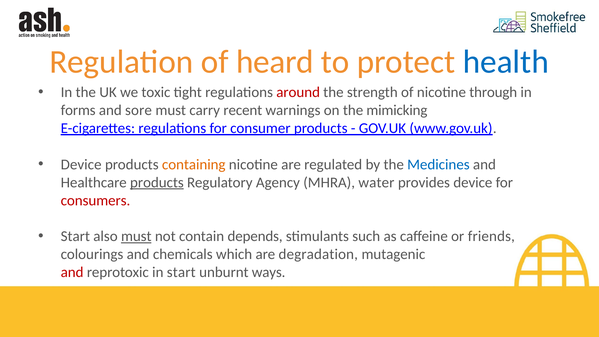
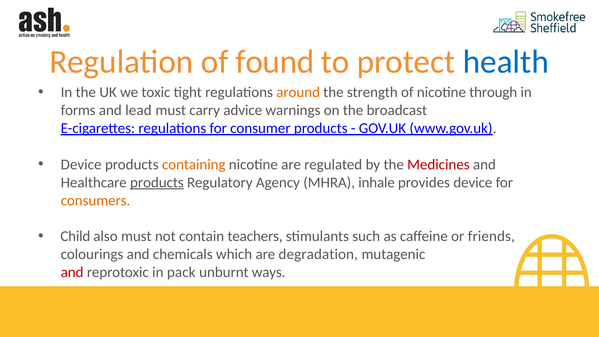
heard: heard -> found (275, 62)
around colour: red -> orange (298, 92)
sore: sore -> lead (139, 110)
recent: recent -> advice (243, 110)
mimicking: mimicking -> broadcast (397, 110)
Medicines colour: blue -> red (438, 164)
water: water -> inhale (377, 182)
consumers colour: red -> orange (95, 200)
Start: Start -> Child (75, 236)
must underline: present -> none (136, 236)
depends: depends -> teachers (255, 236)
in start: start -> pack (181, 272)
